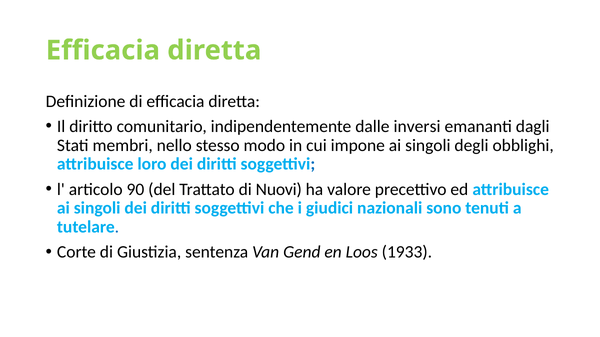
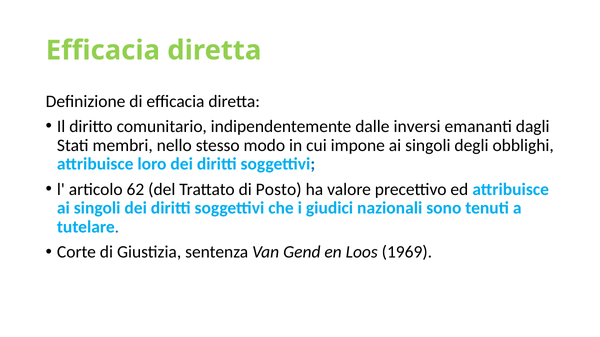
90: 90 -> 62 (135, 190)
Nuovi: Nuovi -> Posto (279, 190)
1933: 1933 -> 1969 (407, 253)
